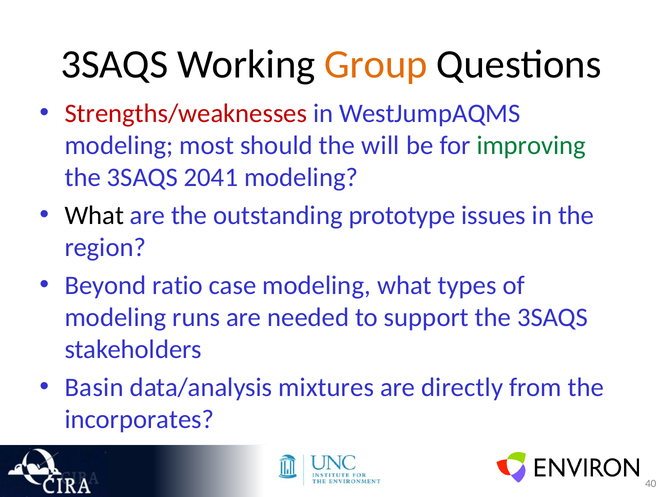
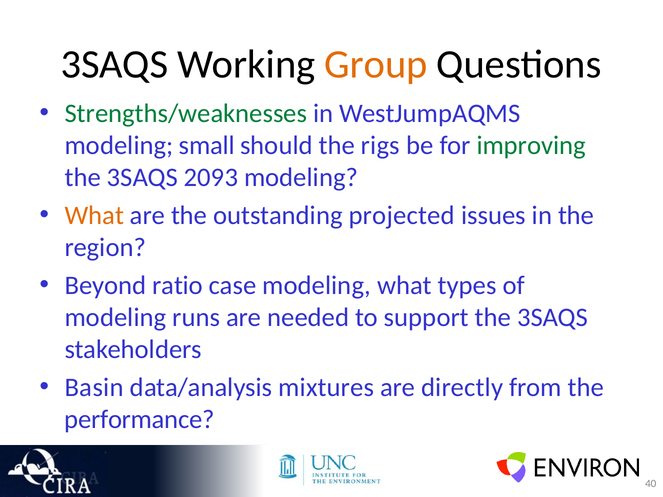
Strengths/weaknesses colour: red -> green (186, 113)
most: most -> small (207, 145)
will: will -> rigs (380, 145)
2041: 2041 -> 2093 (211, 178)
What colour: black -> orange (94, 215)
prototype: prototype -> projected (402, 215)
incorporates: incorporates -> performance (140, 420)
